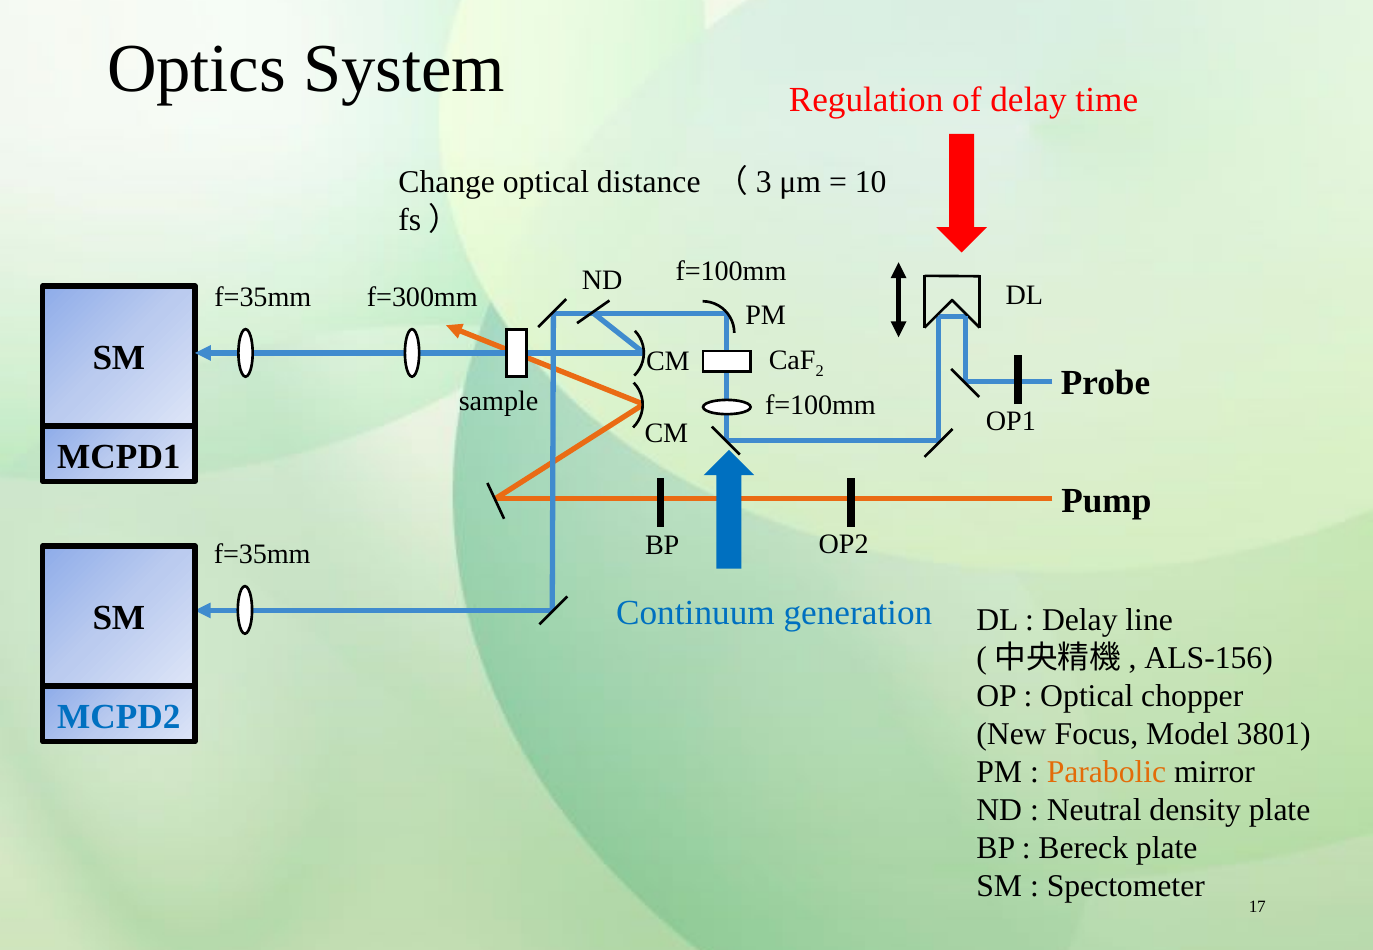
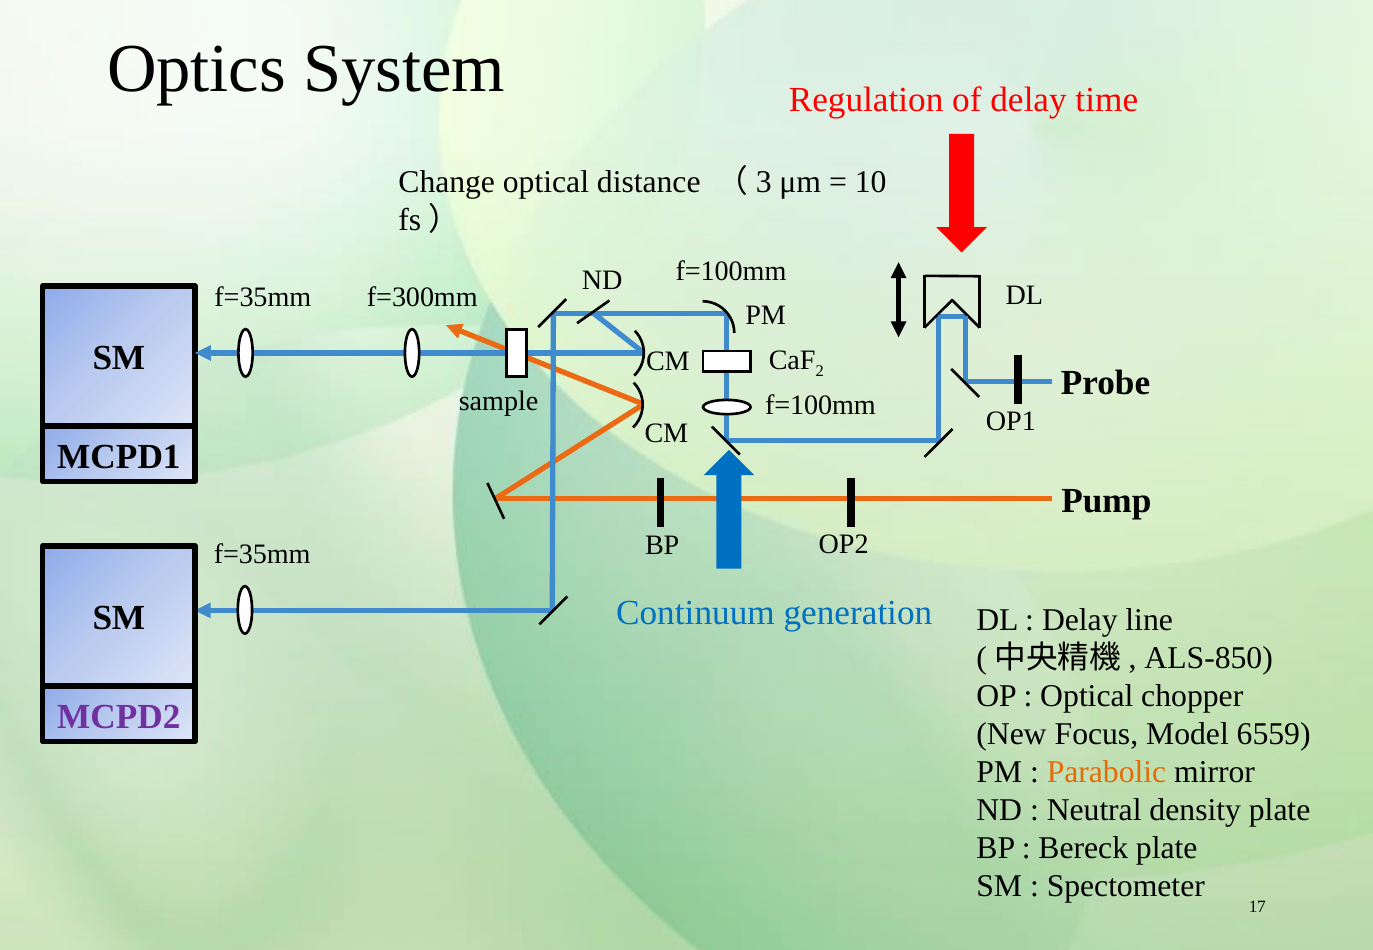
ALS-156: ALS-156 -> ALS-850 (1209, 658)
MCPD2 colour: blue -> purple (119, 717)
3801: 3801 -> 6559 (1274, 734)
